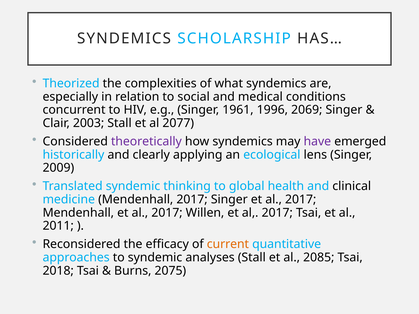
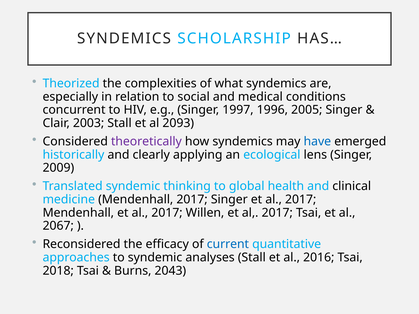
1961: 1961 -> 1997 (238, 110)
2069: 2069 -> 2005 (307, 110)
2077: 2077 -> 2093 (178, 123)
have colour: purple -> blue (317, 142)
2011: 2011 -> 2067 (58, 226)
current colour: orange -> blue (228, 244)
2085: 2085 -> 2016 (319, 258)
2075: 2075 -> 2043 (170, 271)
